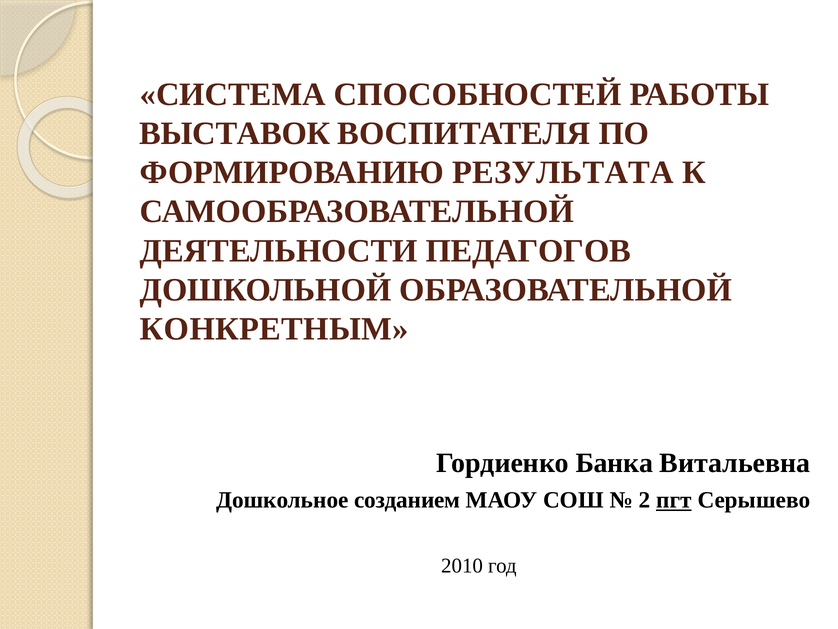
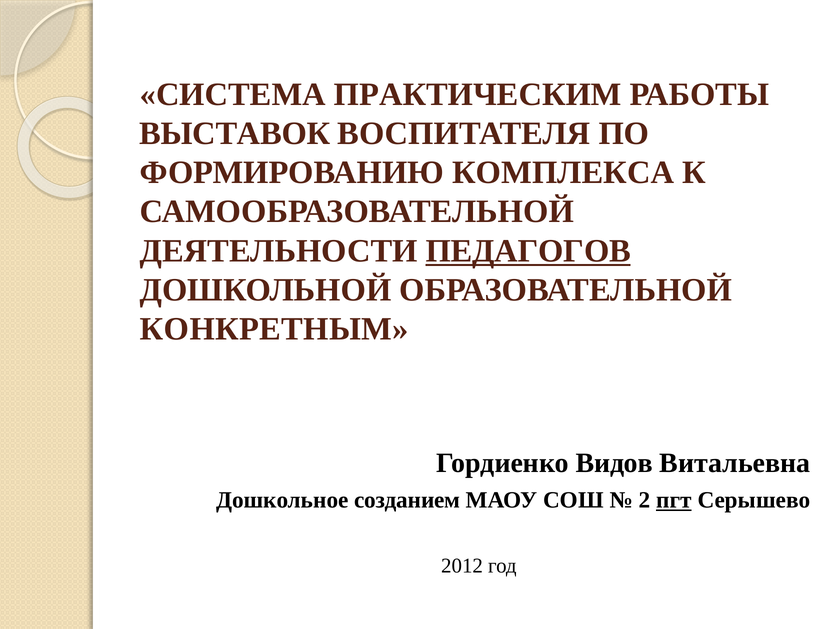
СПОСОБНОСТЕЙ: СПОСОБНОСТЕЙ -> ПРАКТИЧЕСКИМ (478, 94)
РЕЗУЛЬТАТА: РЕЗУЛЬТАТА -> КОМПЛЕКСА (563, 173)
ПЕДАГОГОВ underline: none -> present (528, 251)
Банка: Банка -> Видов (614, 462)
2010: 2010 -> 2012 (462, 565)
